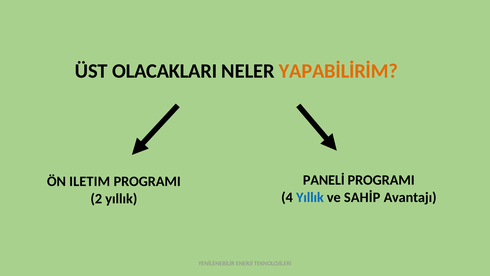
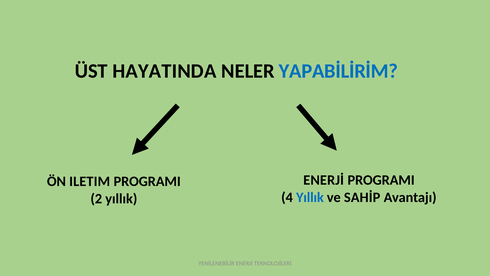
OLACAKLARI: OLACAKLARI -> HAYATINDA (164, 71)
YAPABİLİRİM colour: orange -> blue (338, 71)
PANELİ: PANELİ -> ENERJİ (324, 180)
